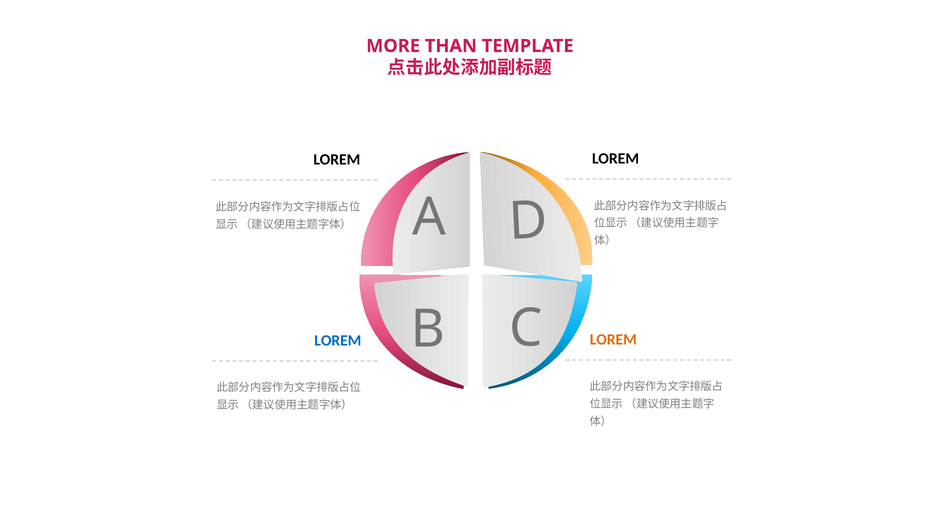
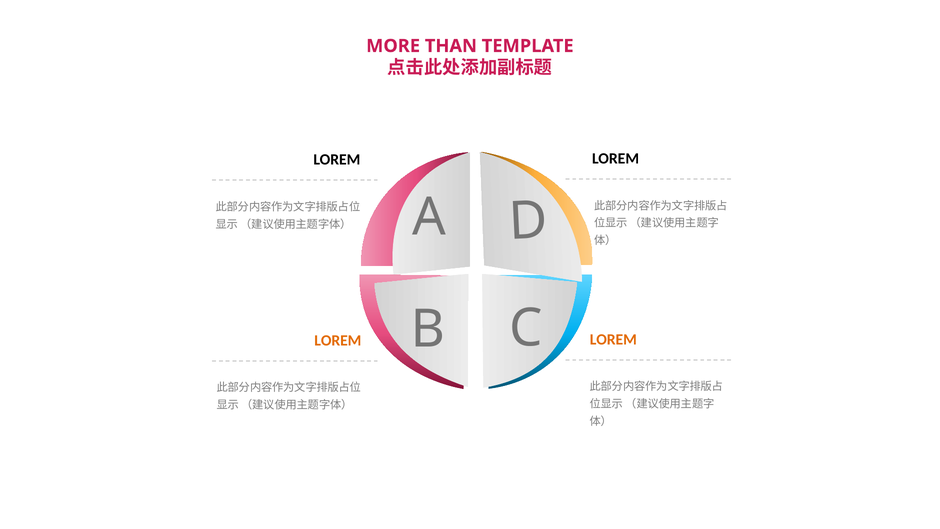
LOREM colour: blue -> orange (338, 340)
